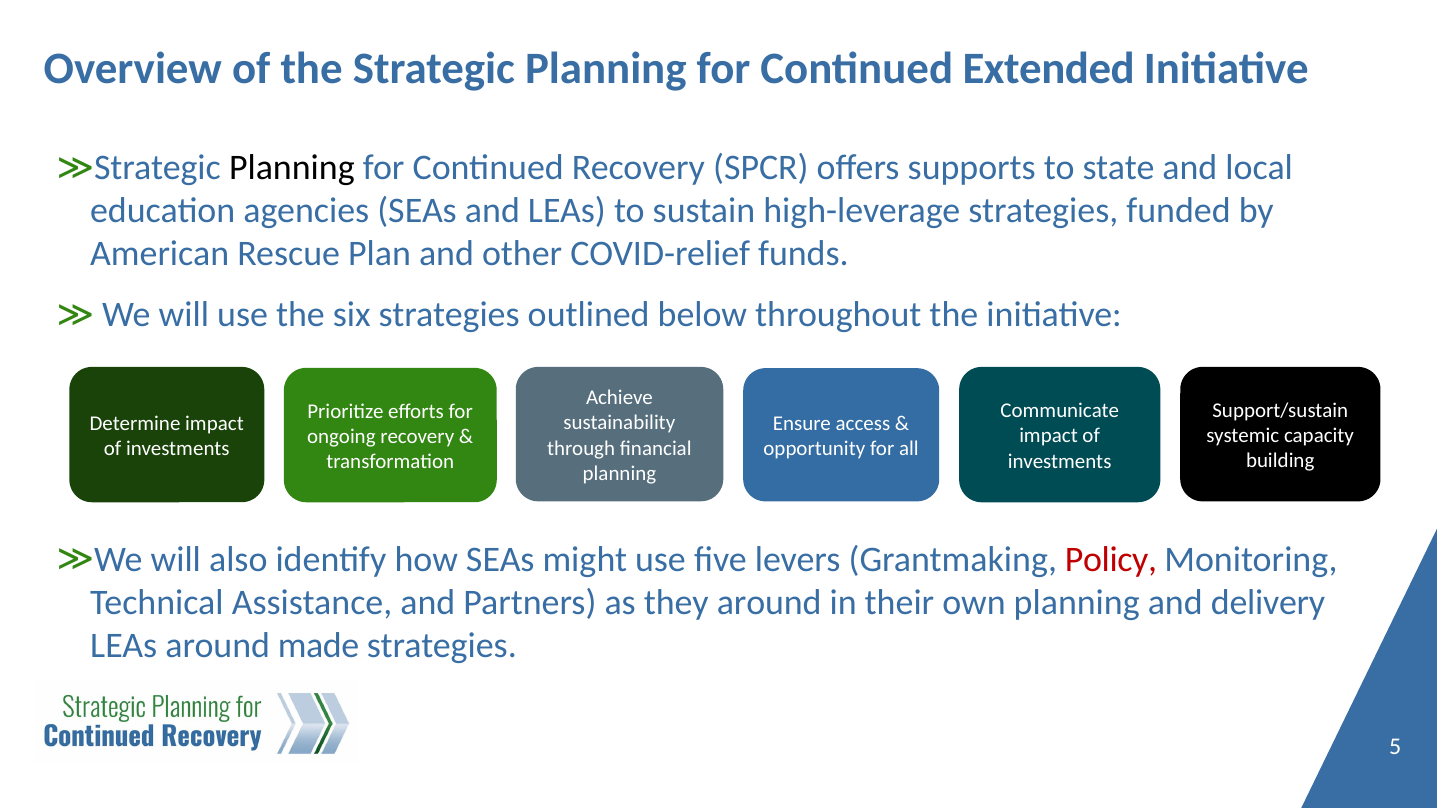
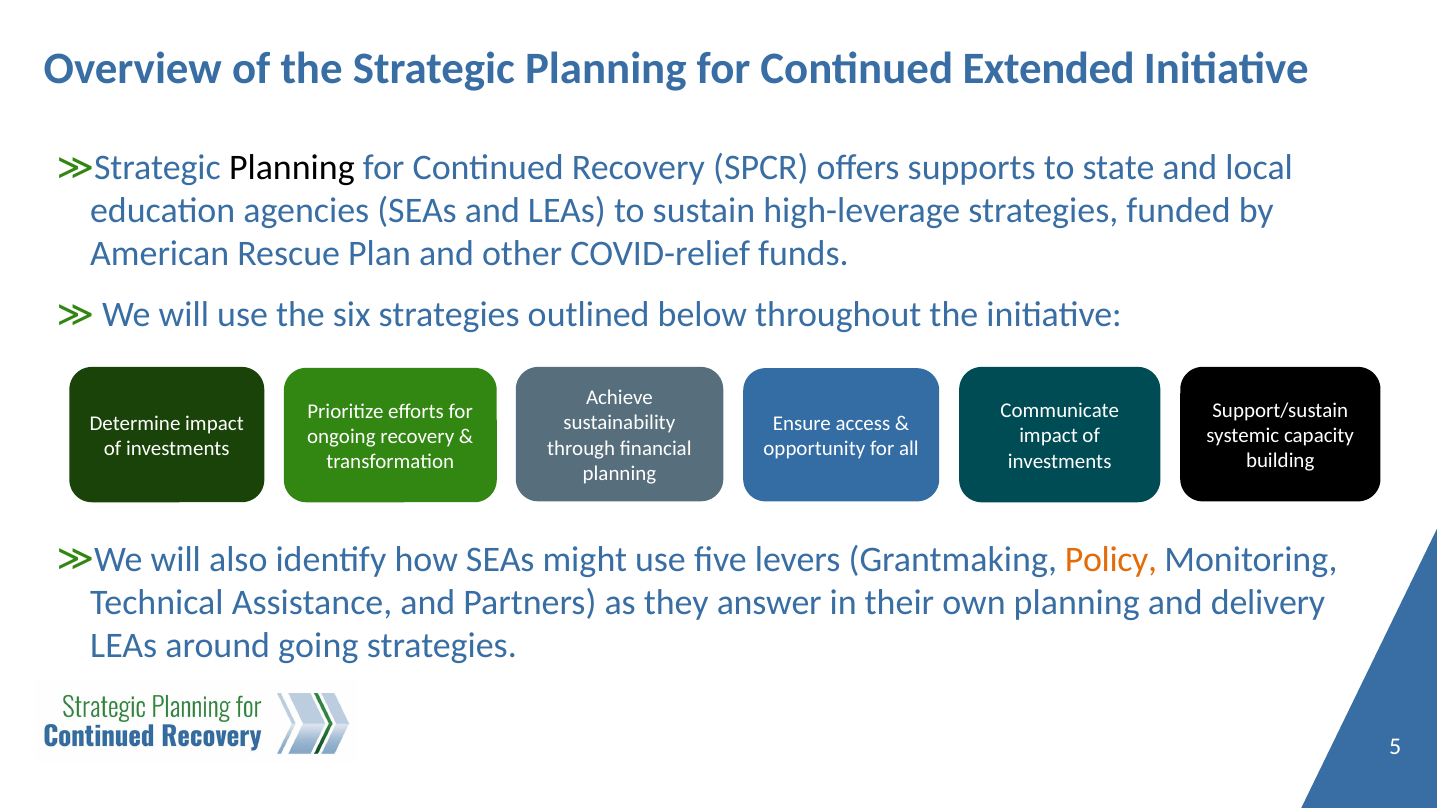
Policy colour: red -> orange (1111, 560)
they around: around -> answer (769, 603)
made: made -> going (318, 646)
